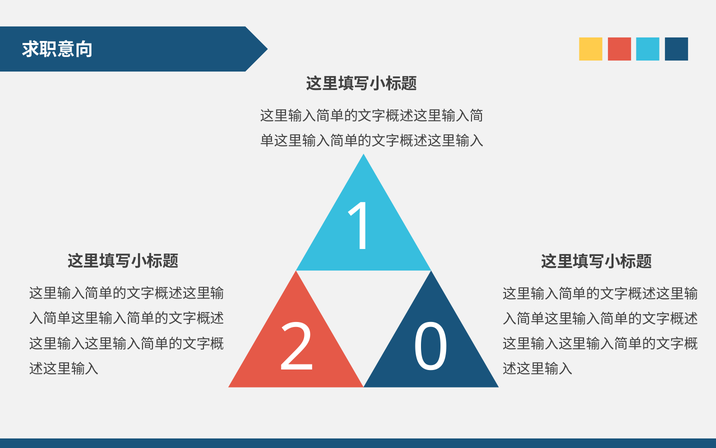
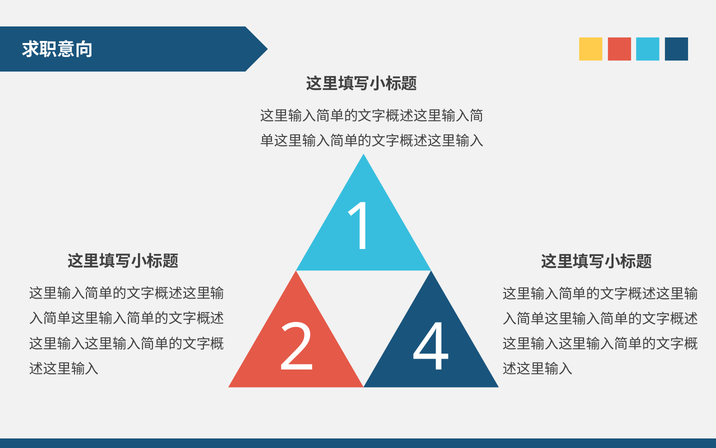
0: 0 -> 4 (431, 348)
